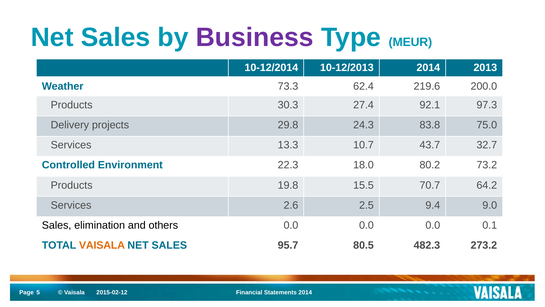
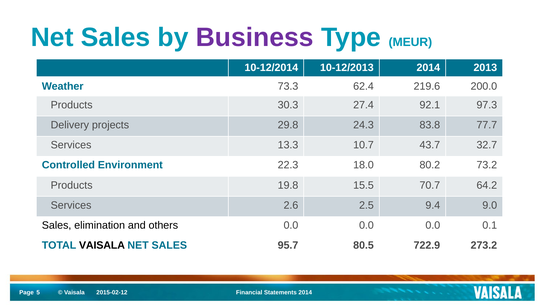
75.0: 75.0 -> 77.7 (487, 125)
VAISALA colour: orange -> black (102, 245)
482.3: 482.3 -> 722.9 (427, 245)
